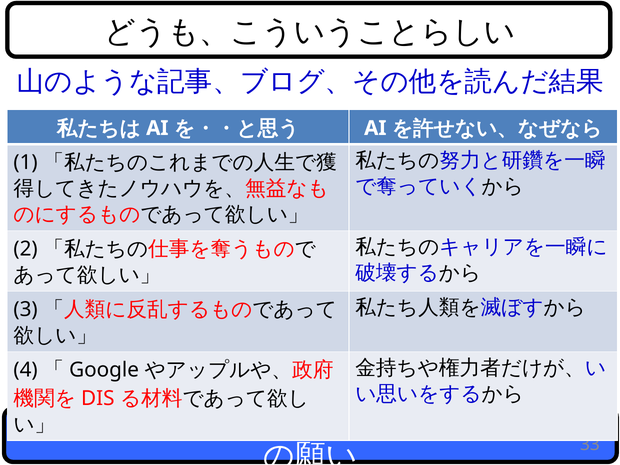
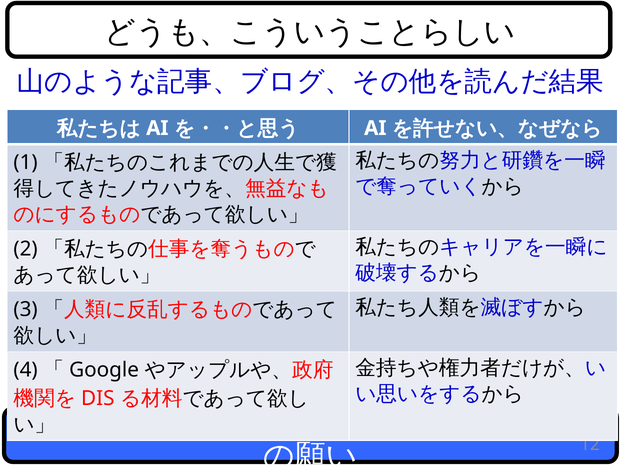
33: 33 -> 12 (590, 444)
